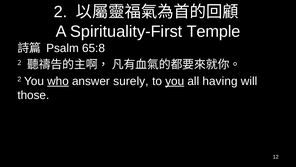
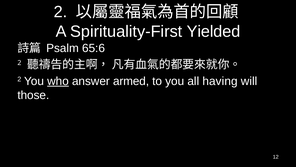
Temple: Temple -> Yielded (214, 31)
65:8: 65:8 -> 65:6 (94, 48)
surely: surely -> armed (131, 81)
you underline: present -> none (175, 81)
